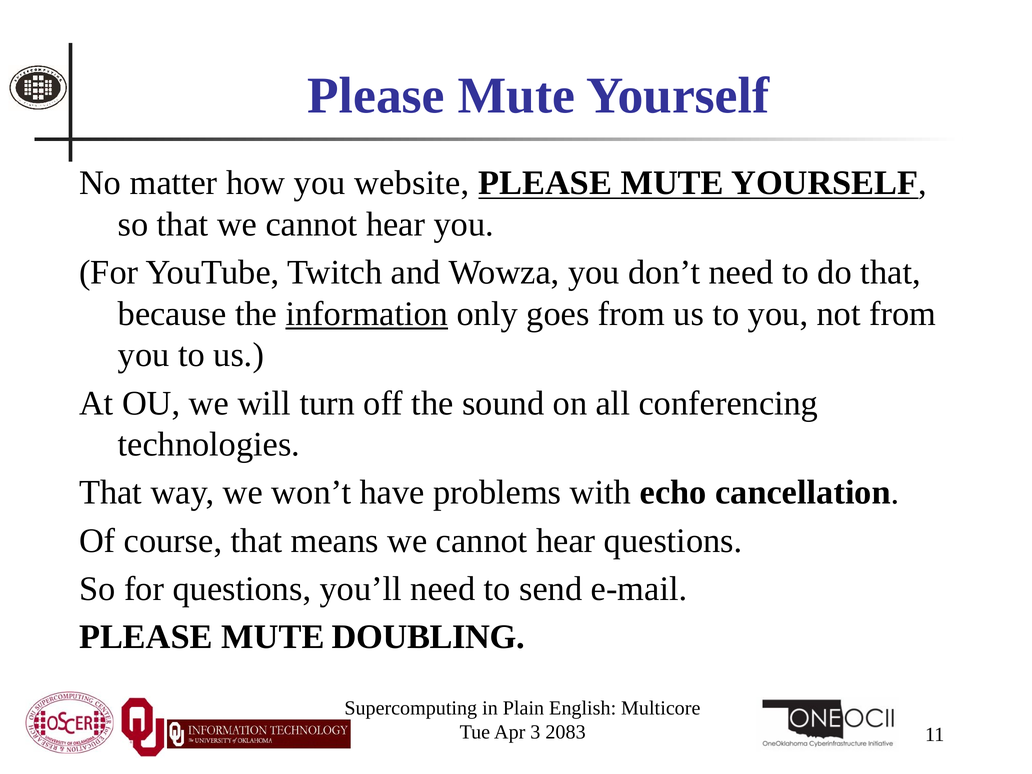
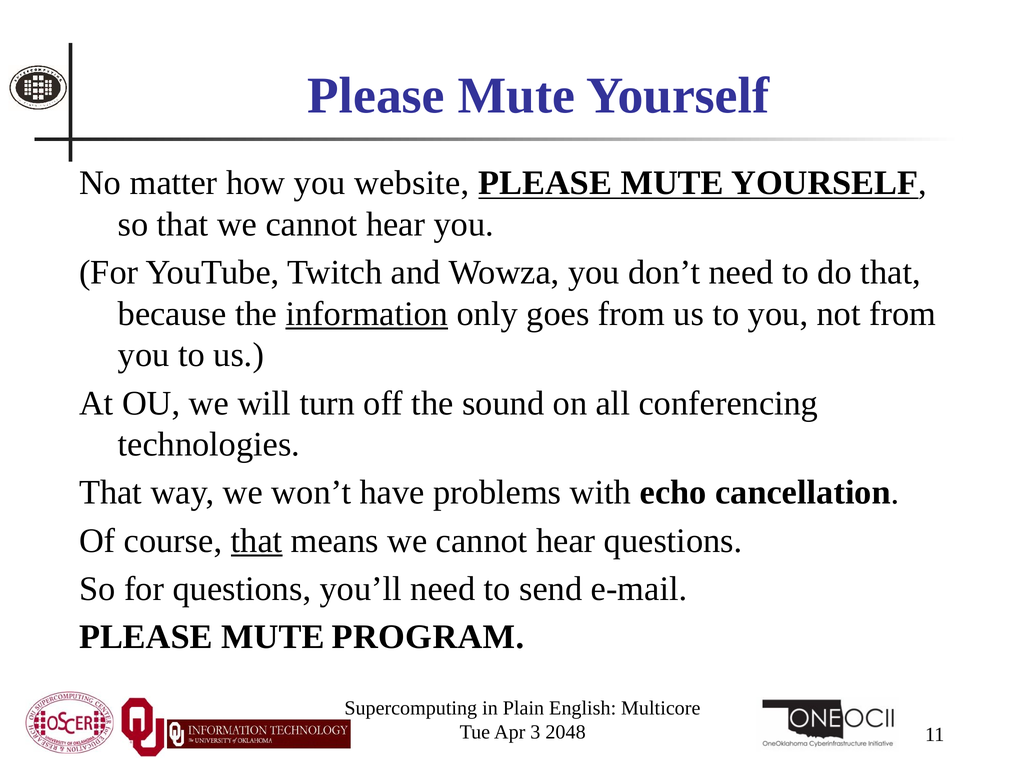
that underline: none -> present (257, 541)
DOUBLING: DOUBLING -> PROGRAM (428, 637)
2083: 2083 -> 2048 (566, 732)
